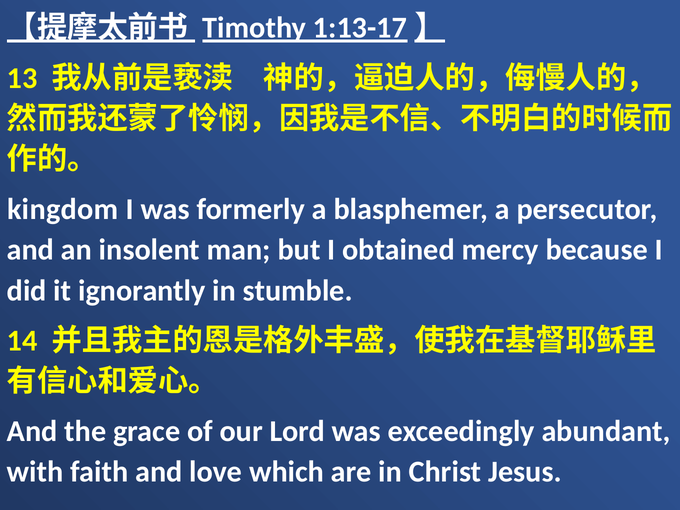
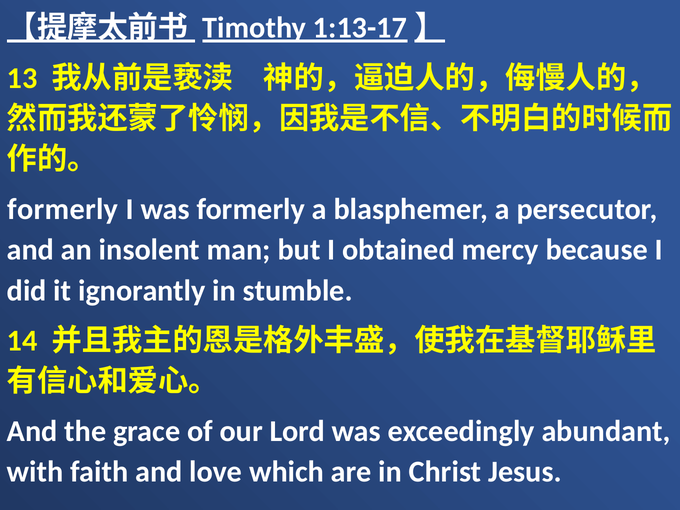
kingdom: kingdom -> formerly (63, 209)
